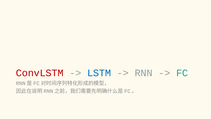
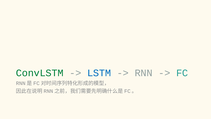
ConvLSTM colour: red -> green (40, 73)
